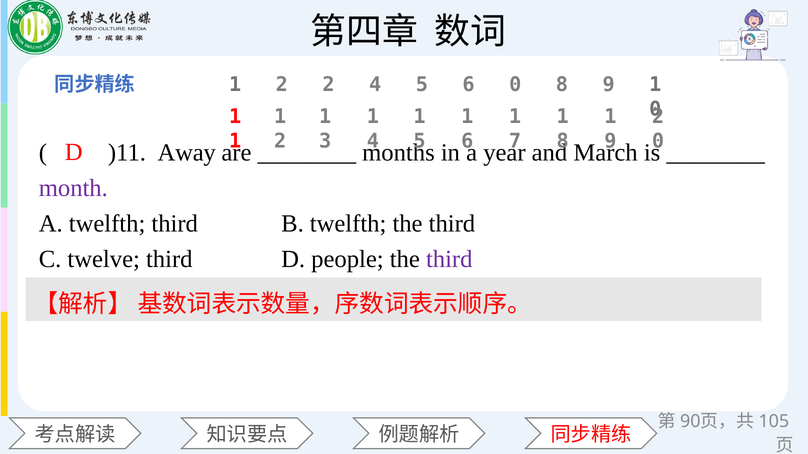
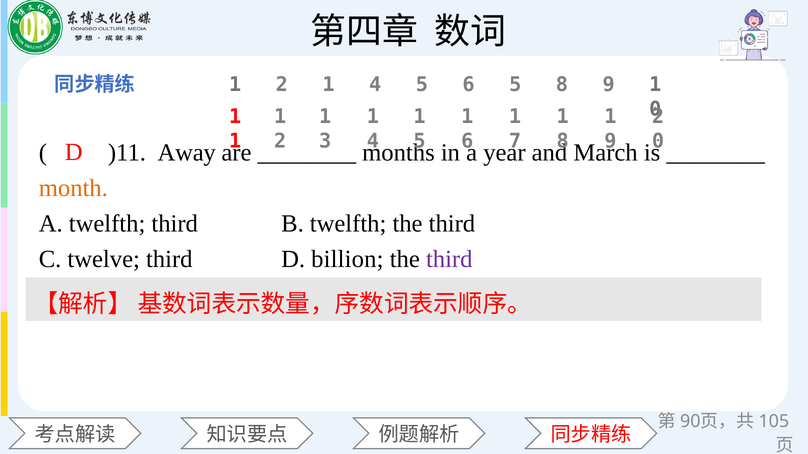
2: 2 -> 1 (328, 85)
6 0: 0 -> 5 (515, 85)
month colour: purple -> orange (73, 188)
people: people -> billion (347, 259)
